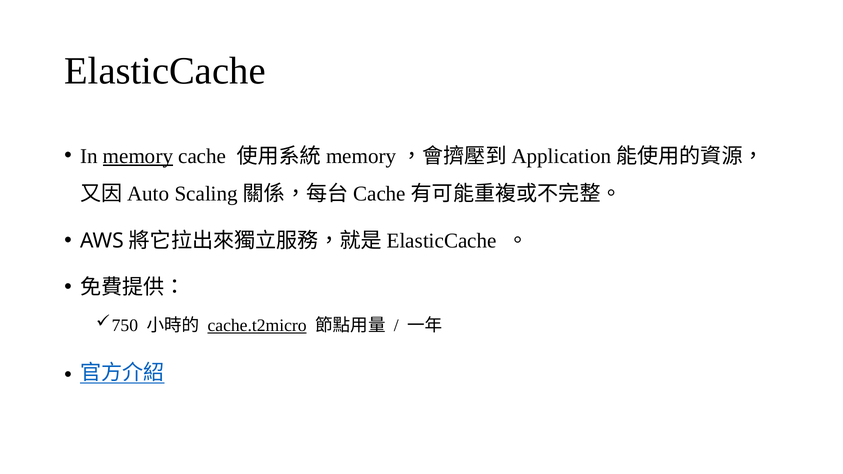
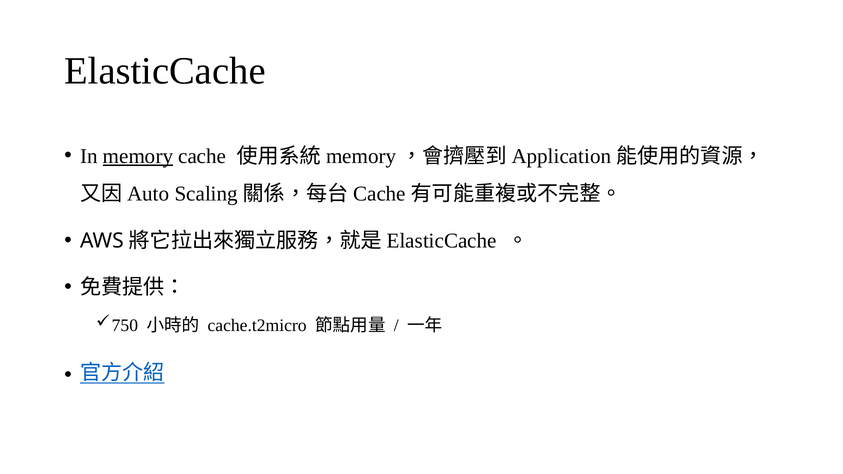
cache.t2micro underline: present -> none (257, 325)
